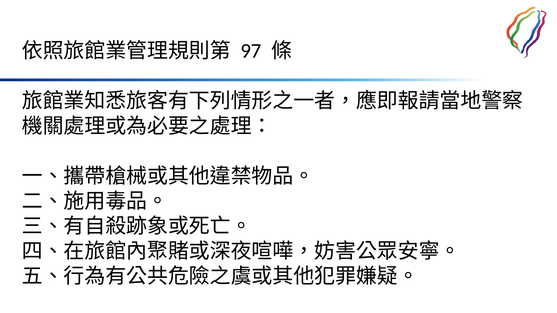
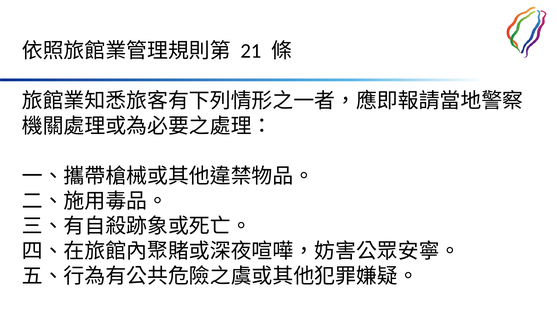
97: 97 -> 21 (251, 51)
